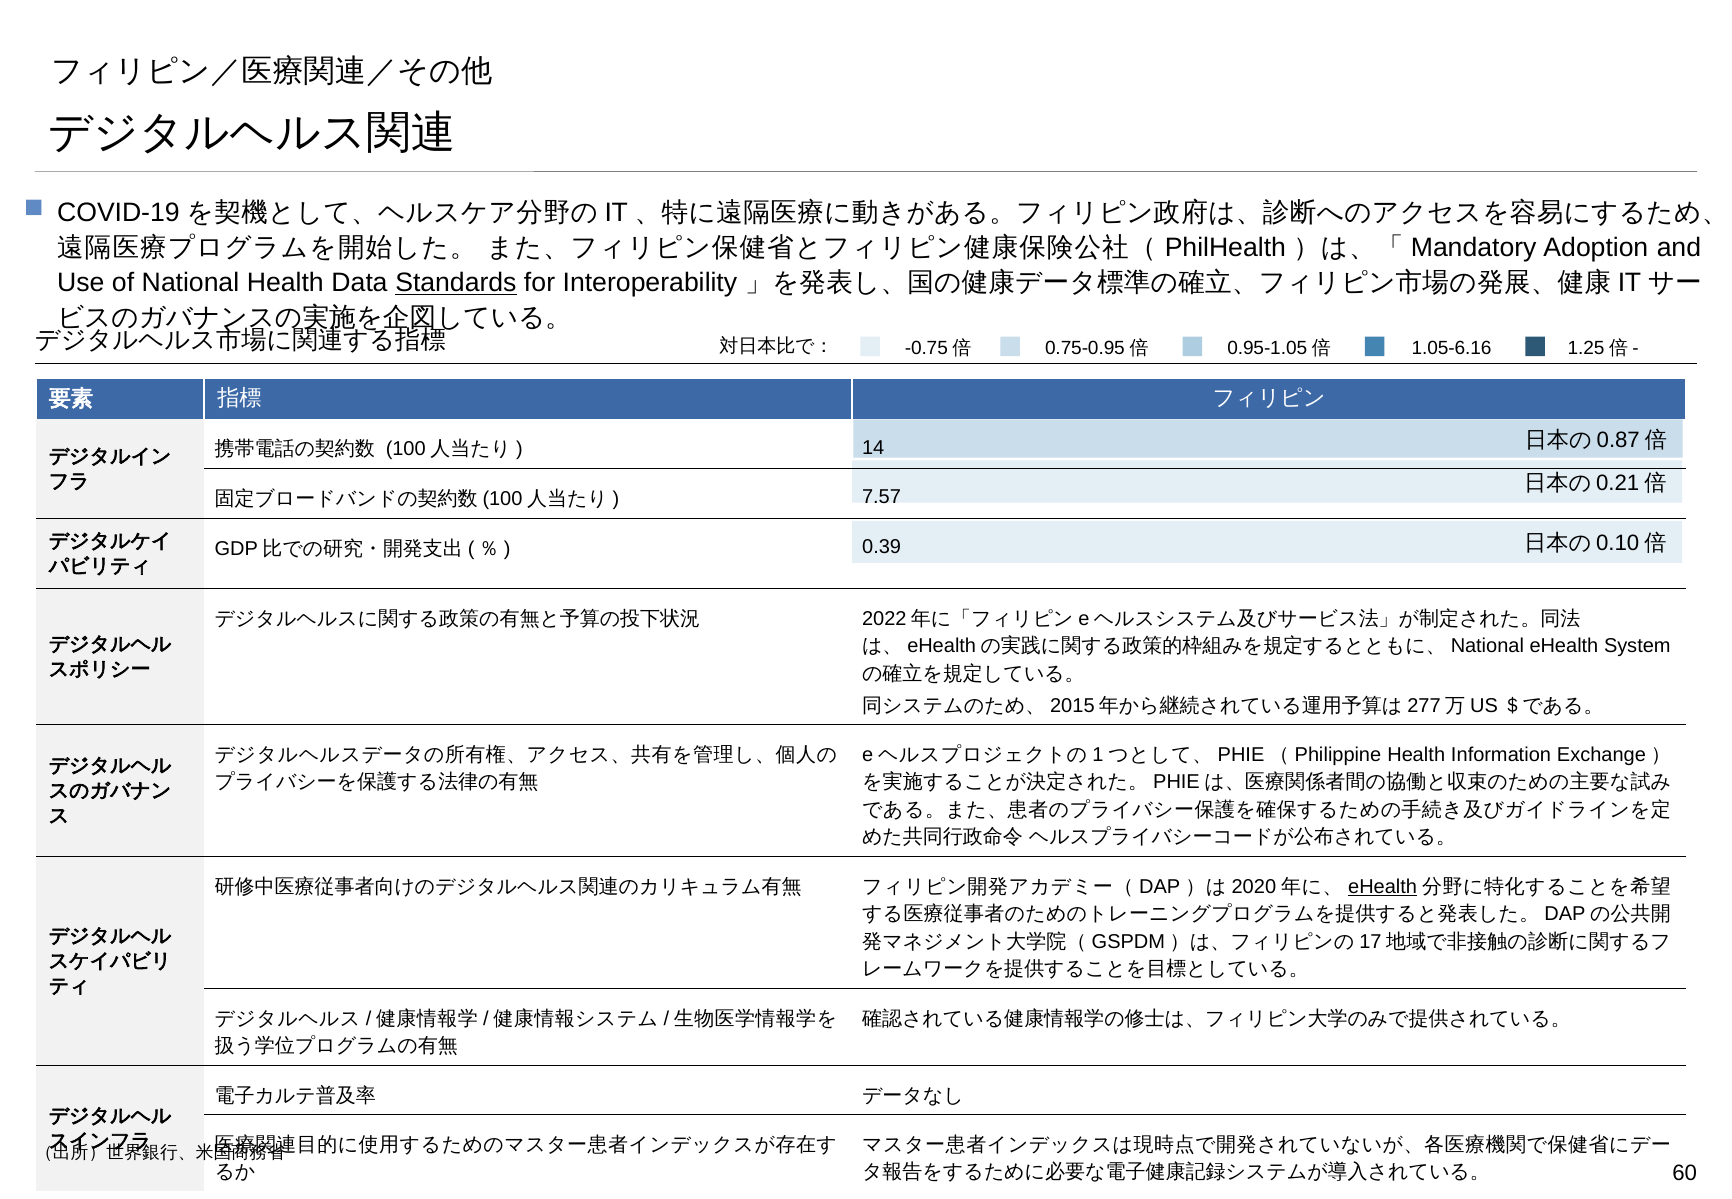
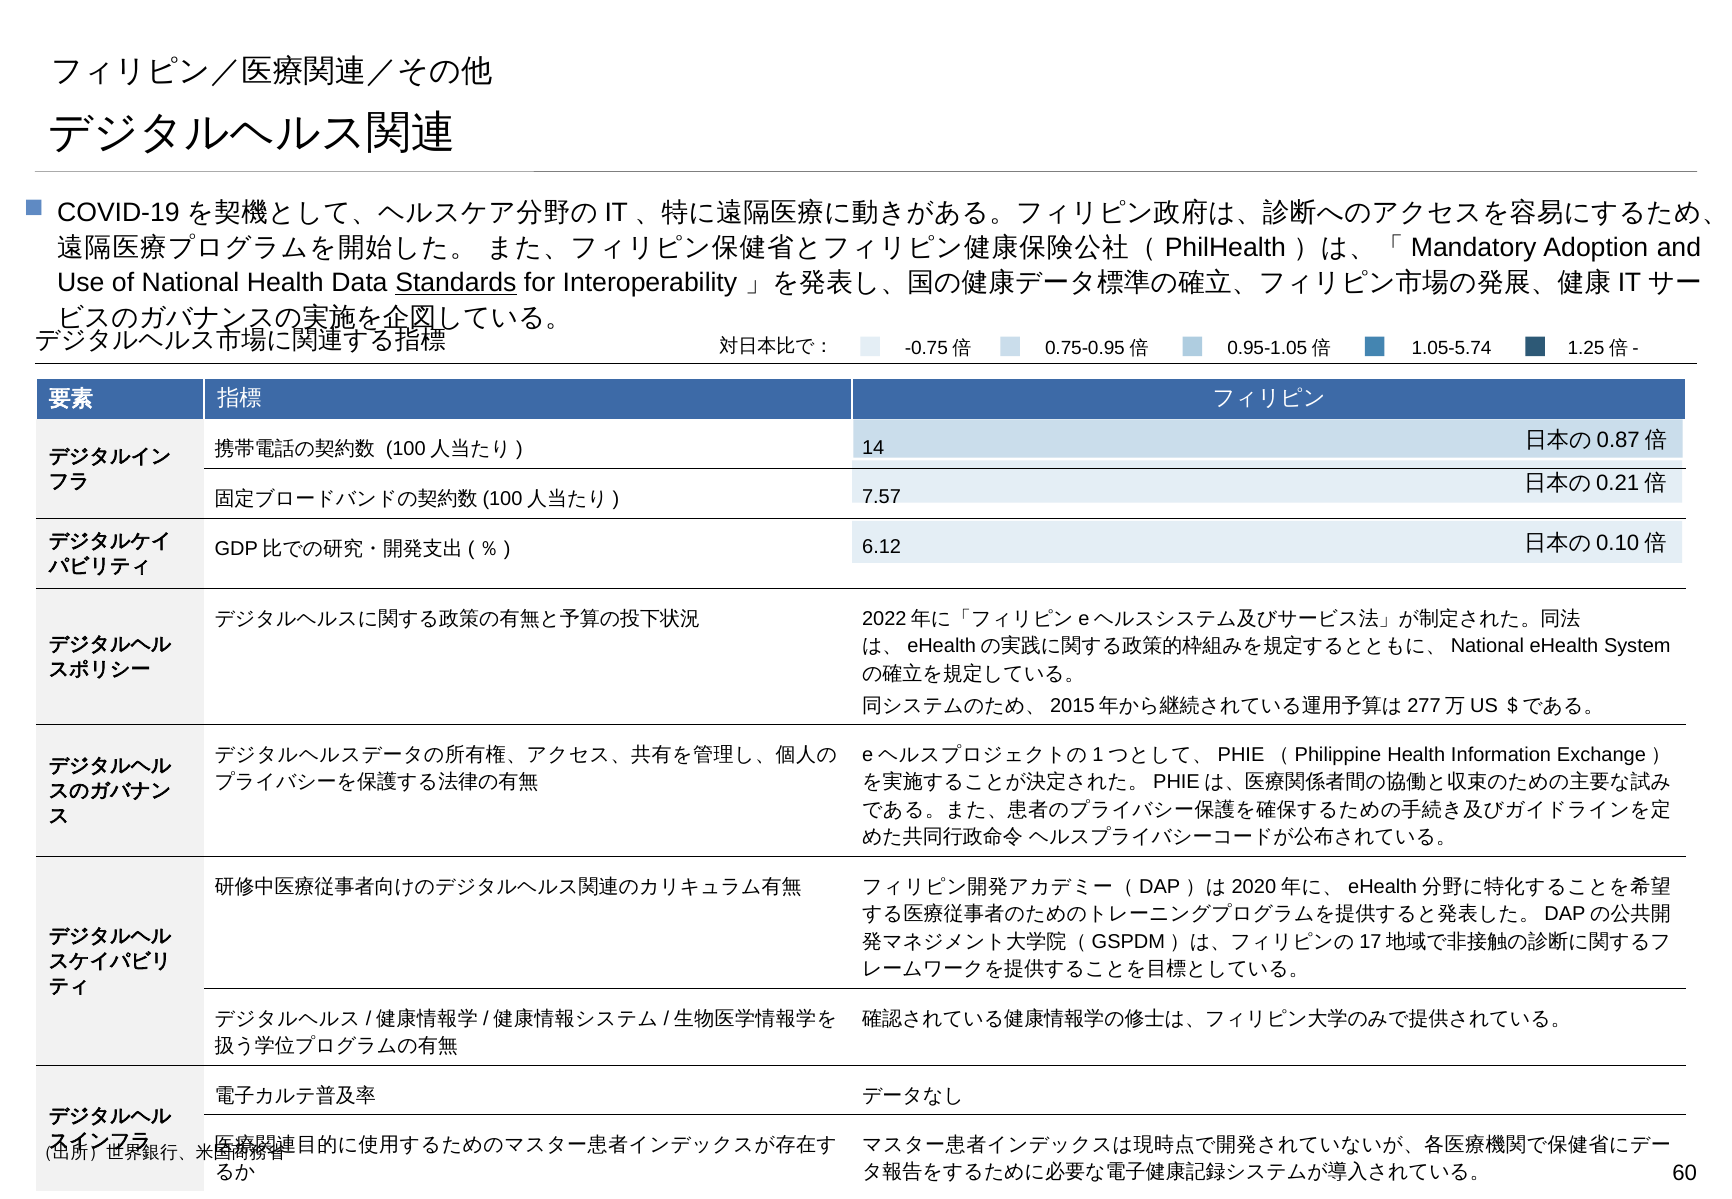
1.05-6.16: 1.05-6.16 -> 1.05-5.74 (1452, 348)
0.39: 0.39 -> 6.12 (882, 547)
eHealth underline: present -> none (1383, 887)
